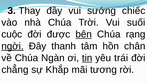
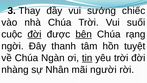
đời underline: none -> present (34, 34)
ngời underline: present -> none (13, 46)
chân: chân -> tuyệt (135, 46)
yêu trái: trái -> trời (121, 58)
chẳng: chẳng -> nhàng (15, 69)
Khắp: Khắp -> Nhân (57, 69)
tương: tương -> người (103, 69)
